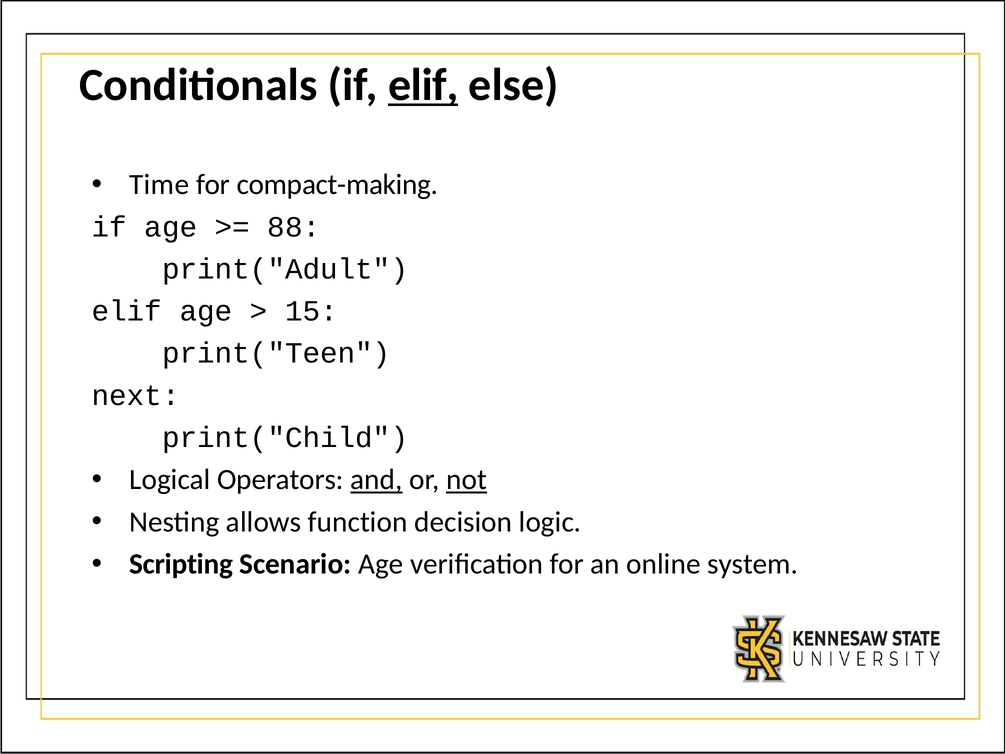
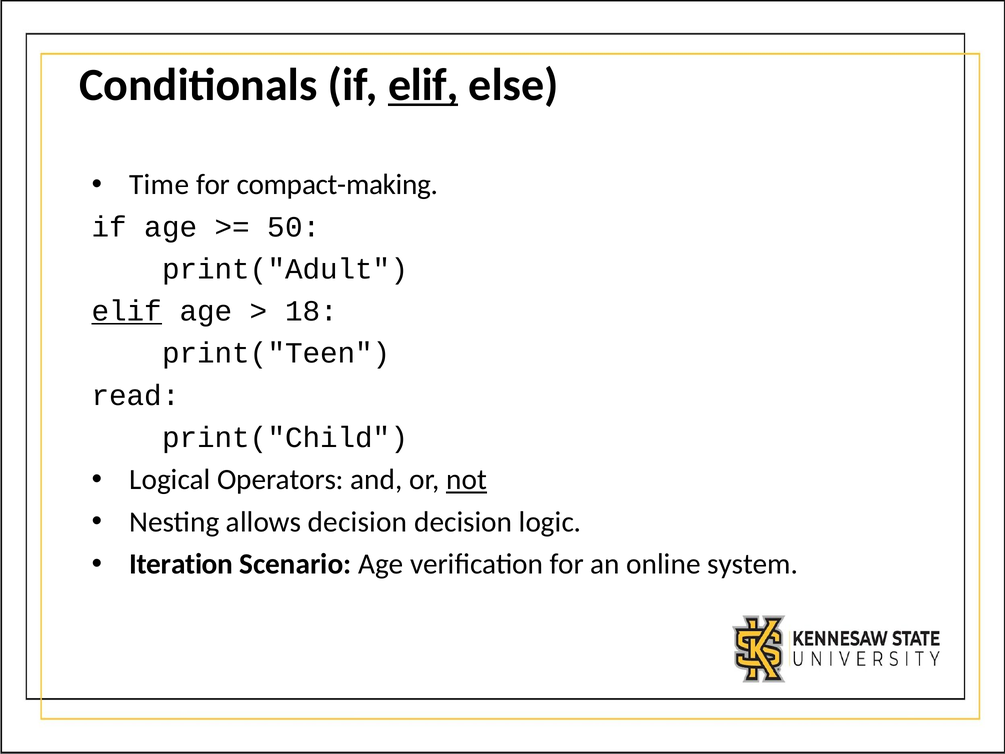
88: 88 -> 50 (294, 227)
elif underline: none -> present (127, 311)
15: 15 -> 18 (311, 311)
next: next -> read (136, 395)
and underline: present -> none (377, 480)
allows function: function -> decision (358, 522)
Scripting: Scripting -> Iteration (181, 564)
